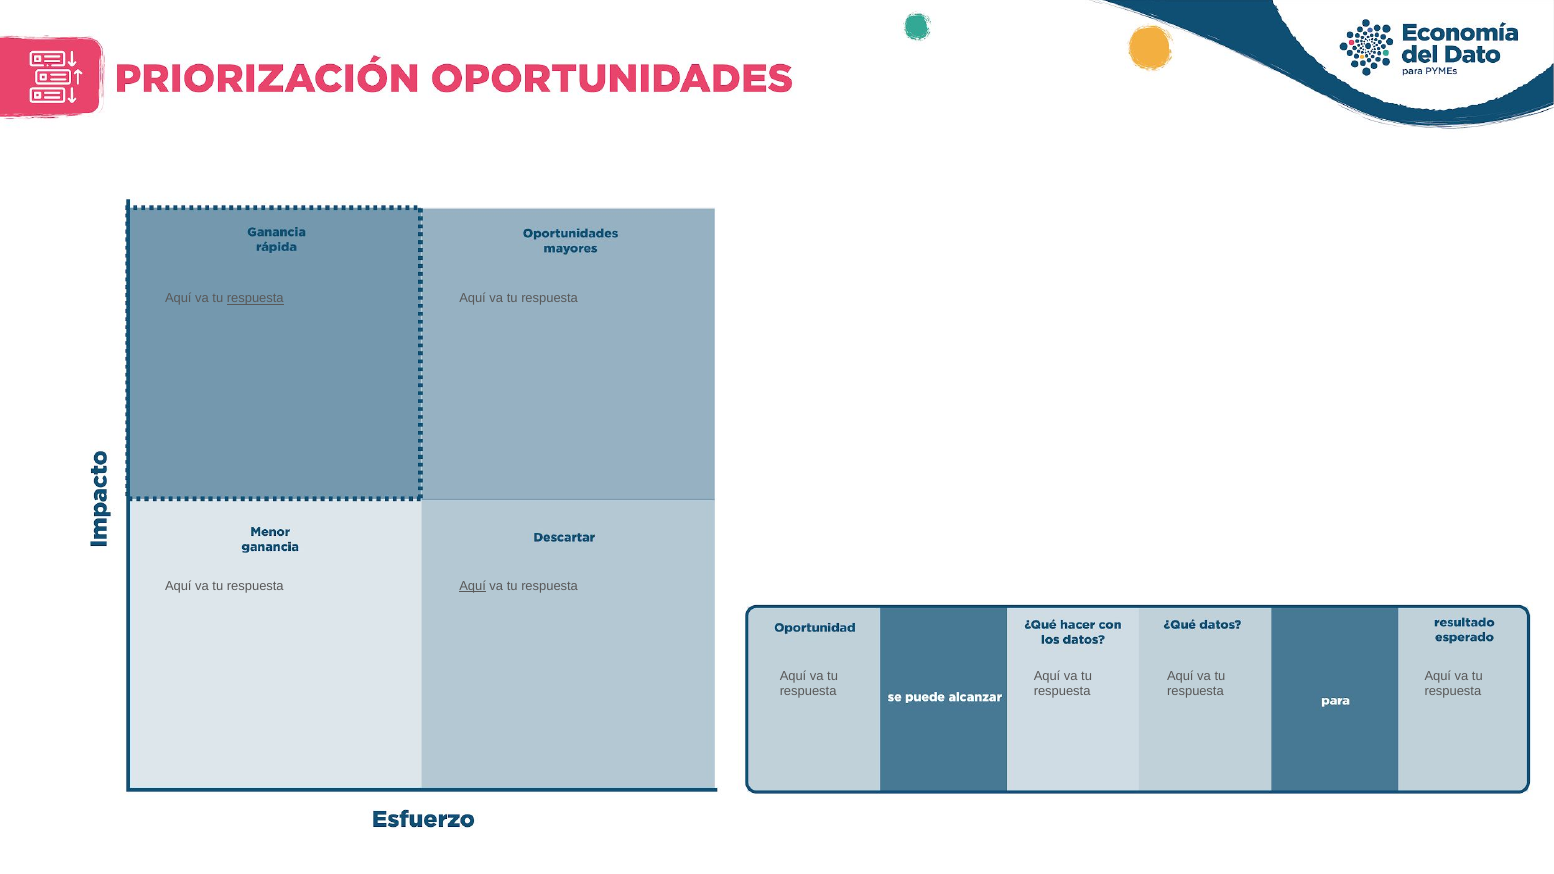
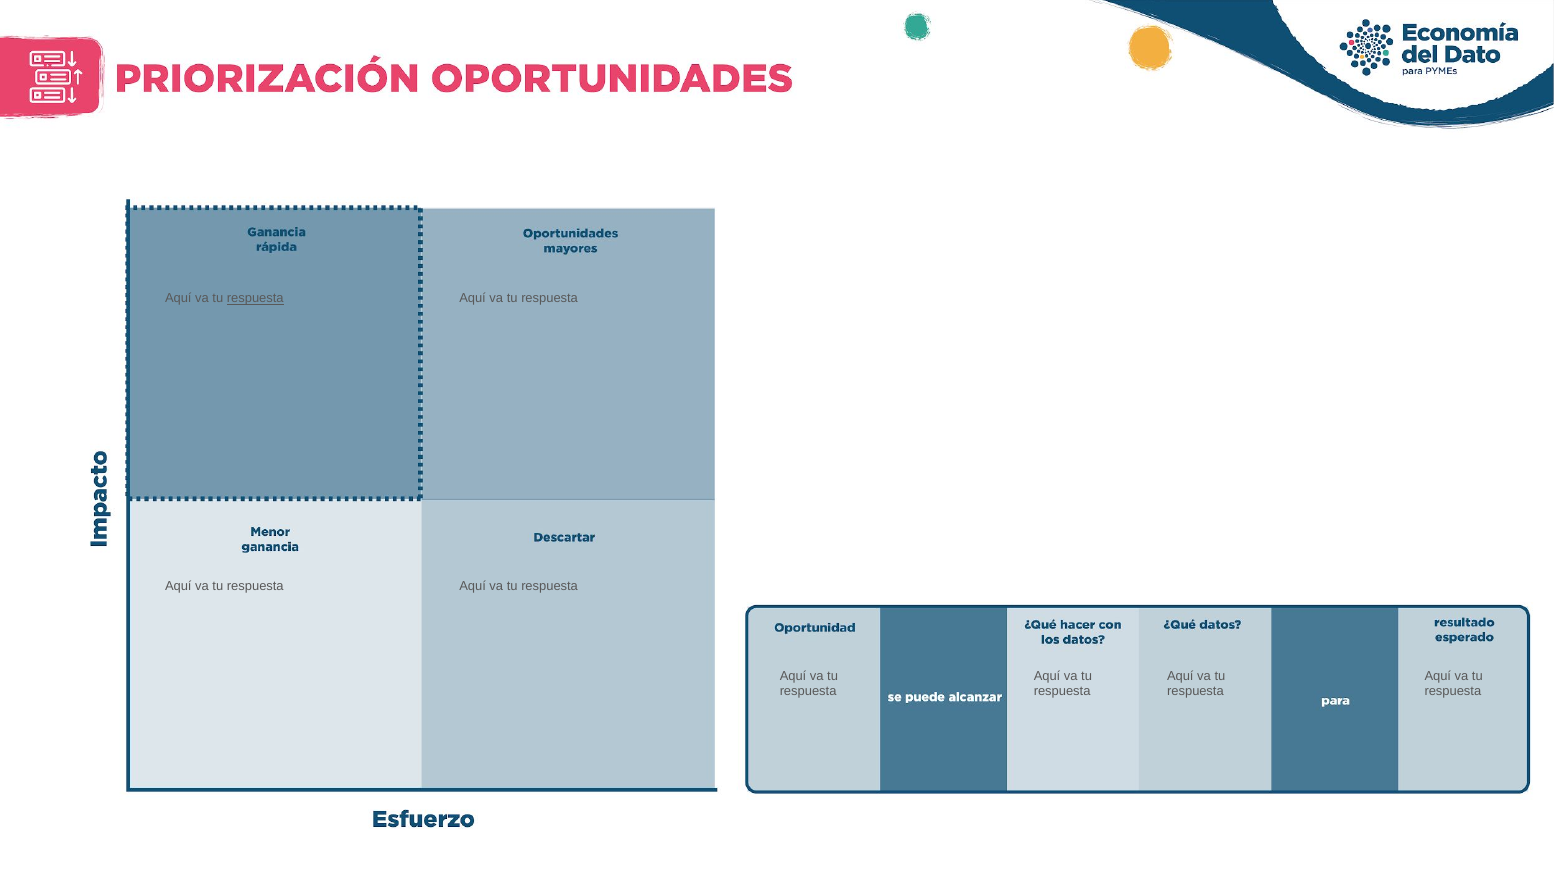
Aquí underline: present -> none (473, 586)
